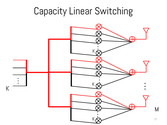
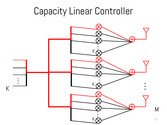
Switching: Switching -> Controller (114, 11)
